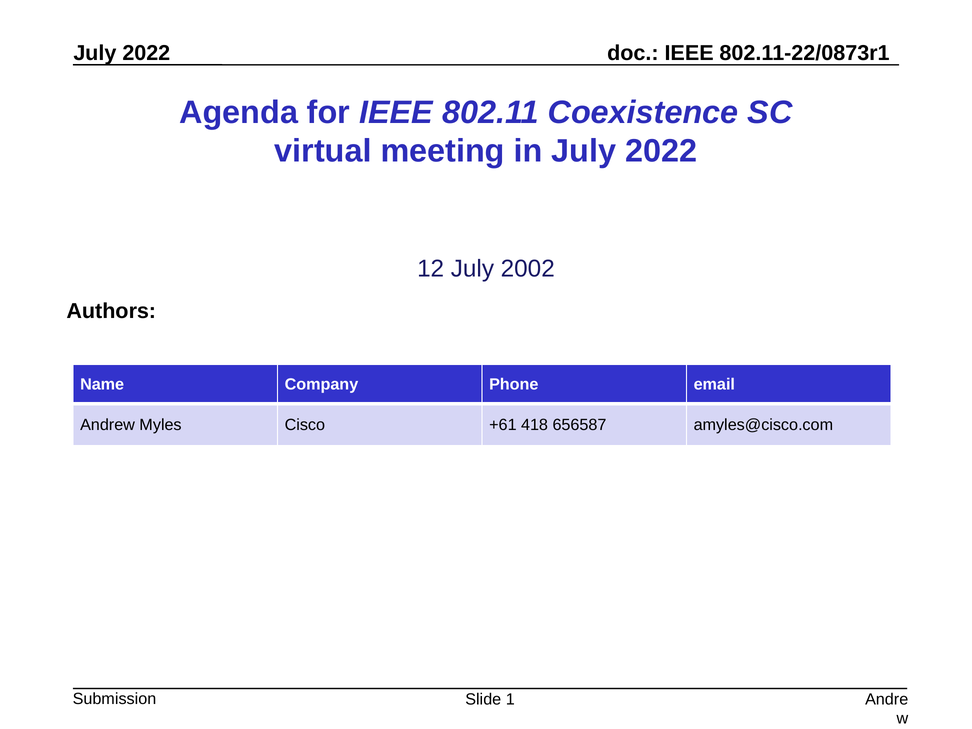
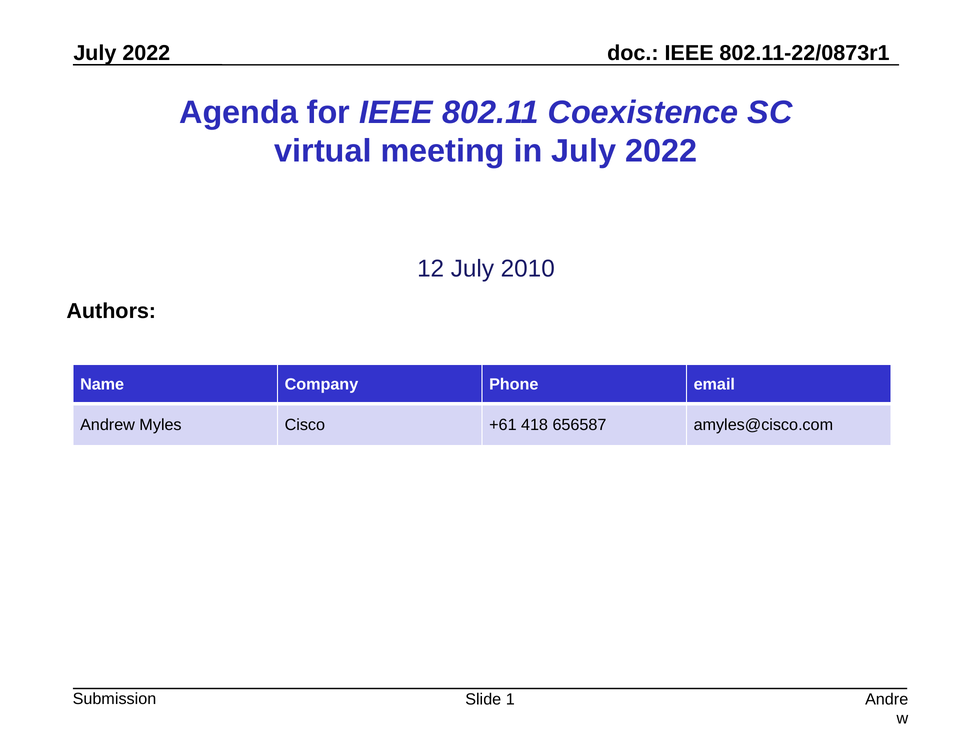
2002: 2002 -> 2010 (528, 269)
